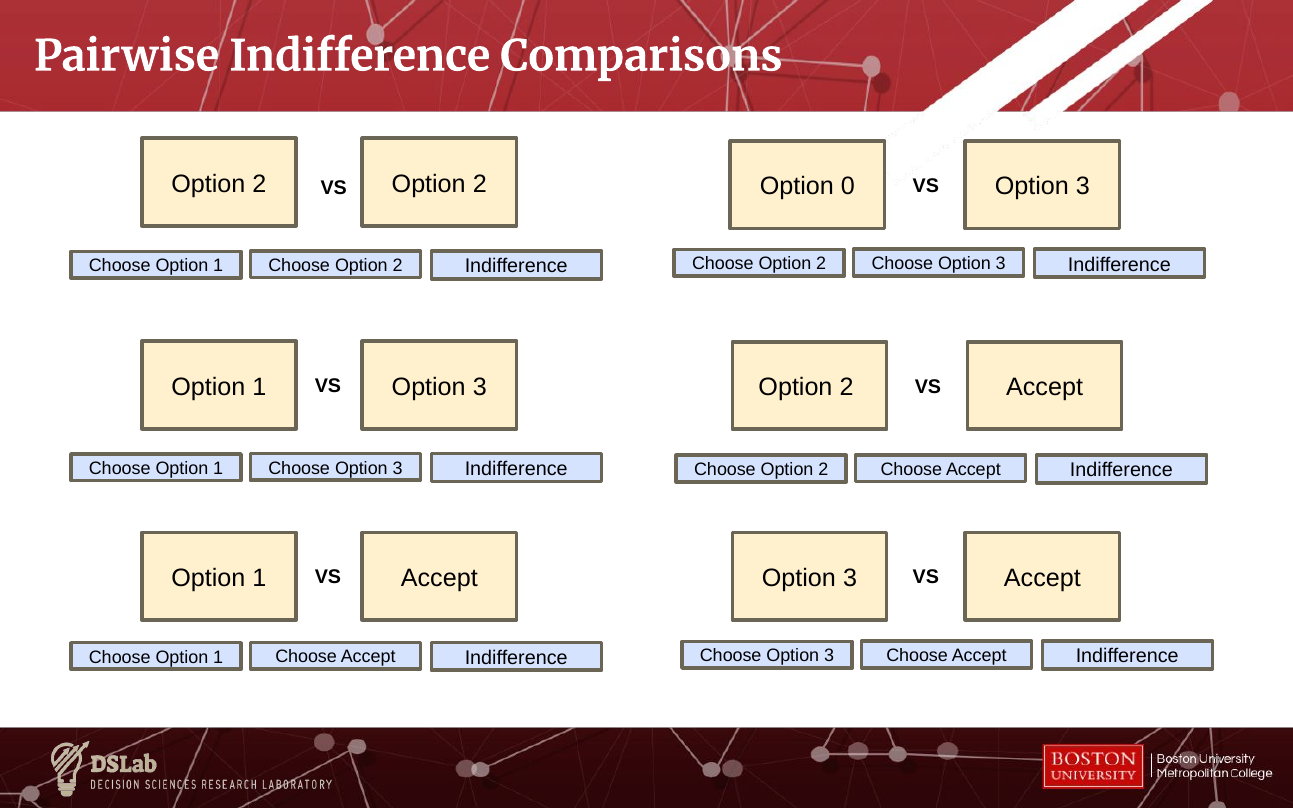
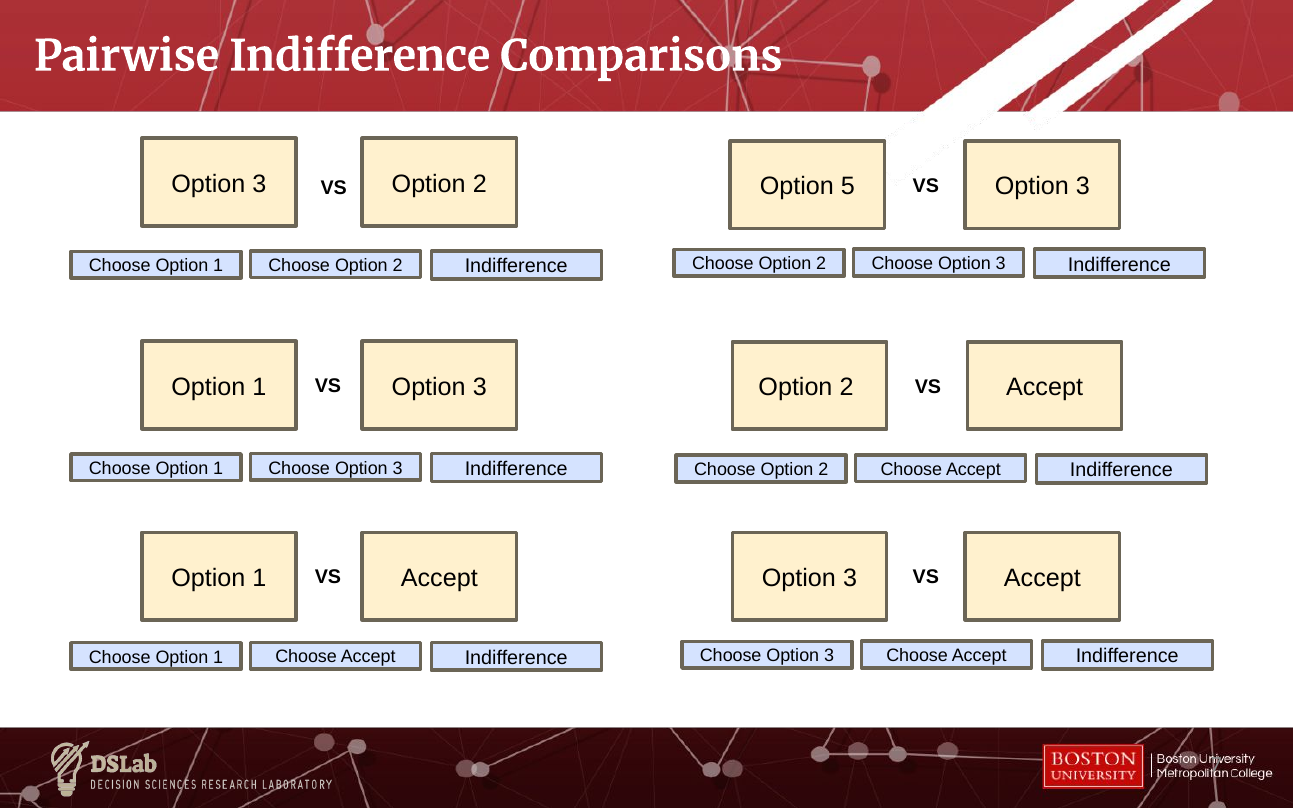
2: 2 -> 3 (259, 184)
0: 0 -> 5 (848, 187)
